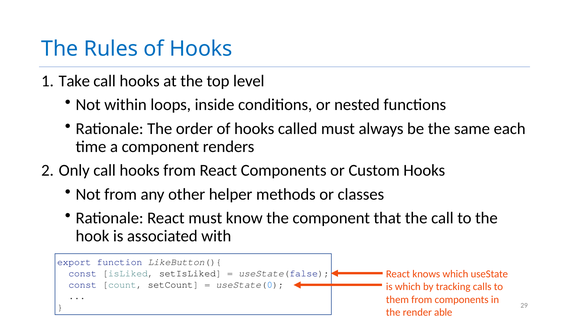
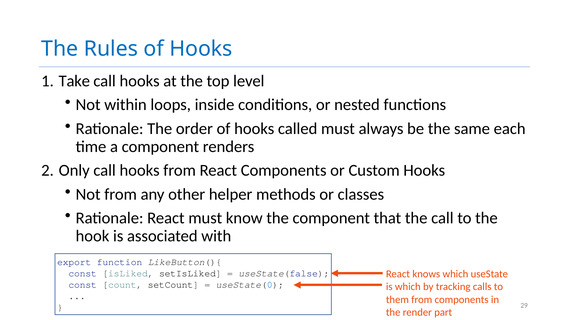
able: able -> part (443, 312)
